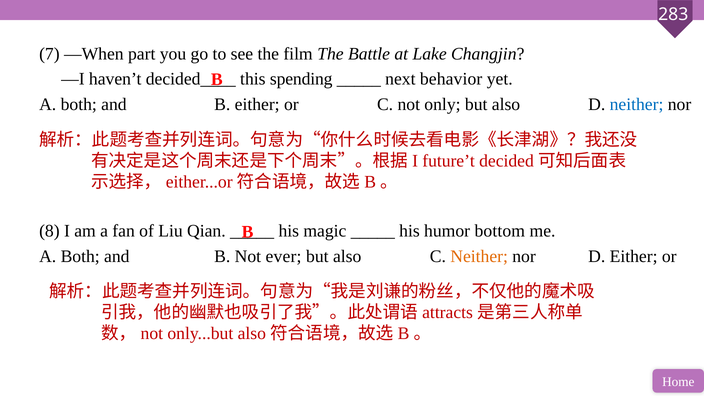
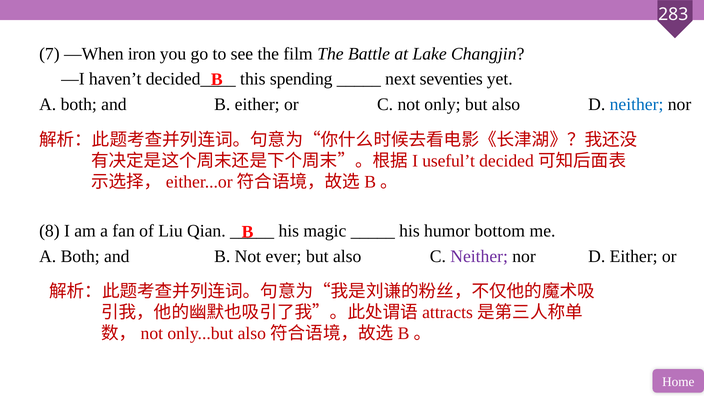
part: part -> iron (142, 54)
behavior: behavior -> seventies (451, 79)
future’t: future’t -> useful’t (449, 161)
Neither colour: orange -> purple (479, 257)
